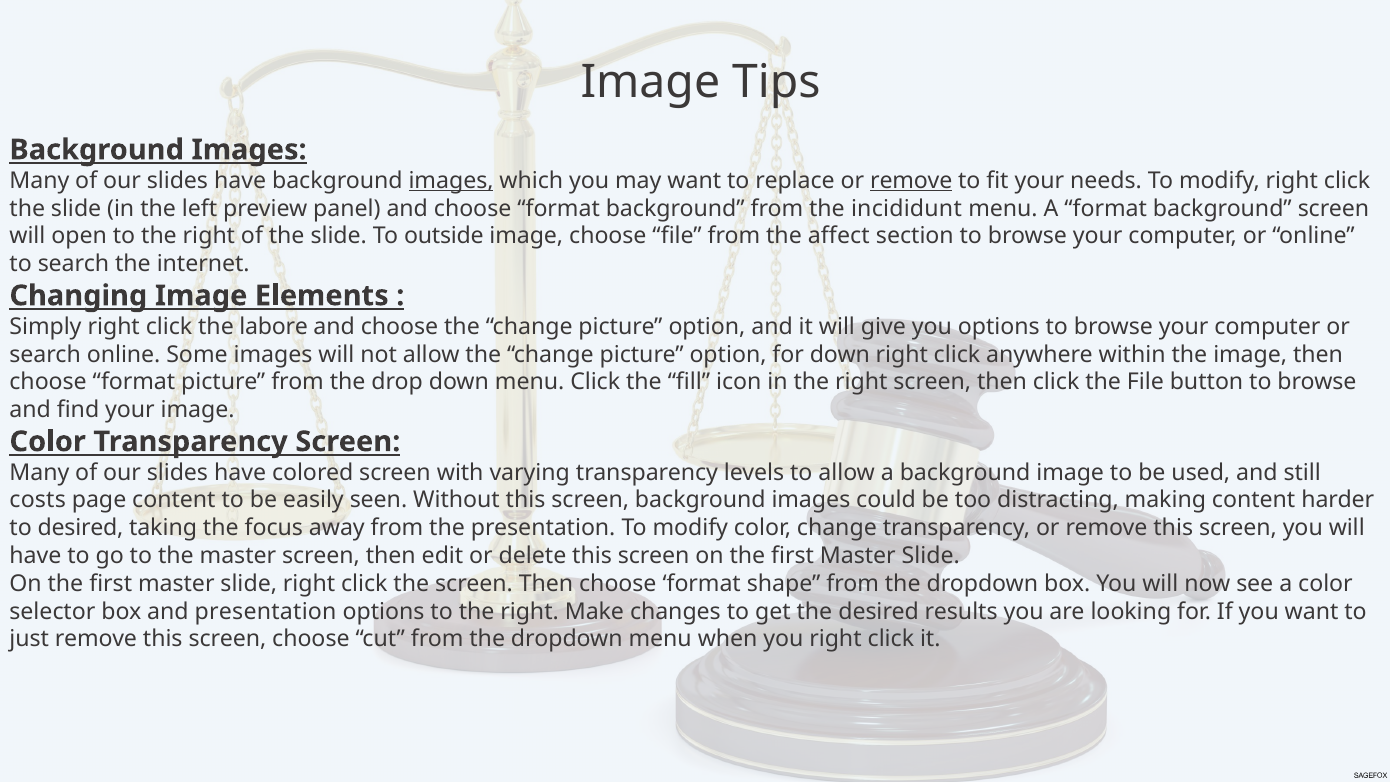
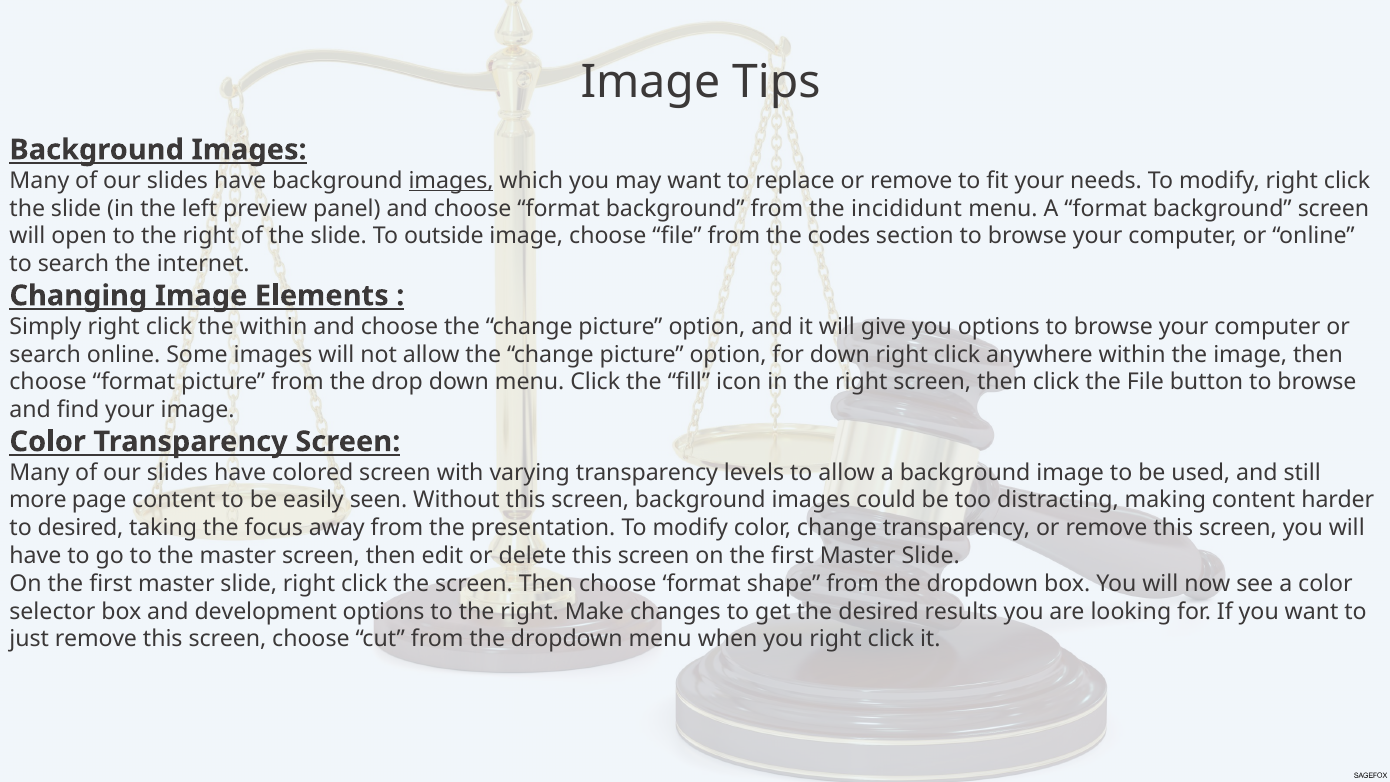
remove underline: present -> none (911, 181)
affect: affect -> codes (839, 236)
the labore: labore -> within (274, 327)
costs: costs -> more (38, 500)
and presentation: presentation -> development (266, 611)
